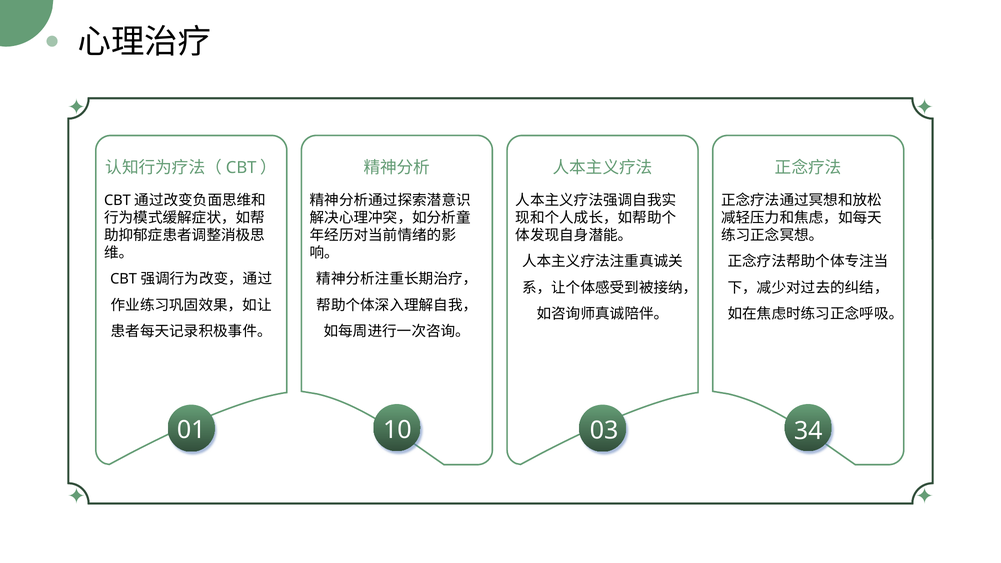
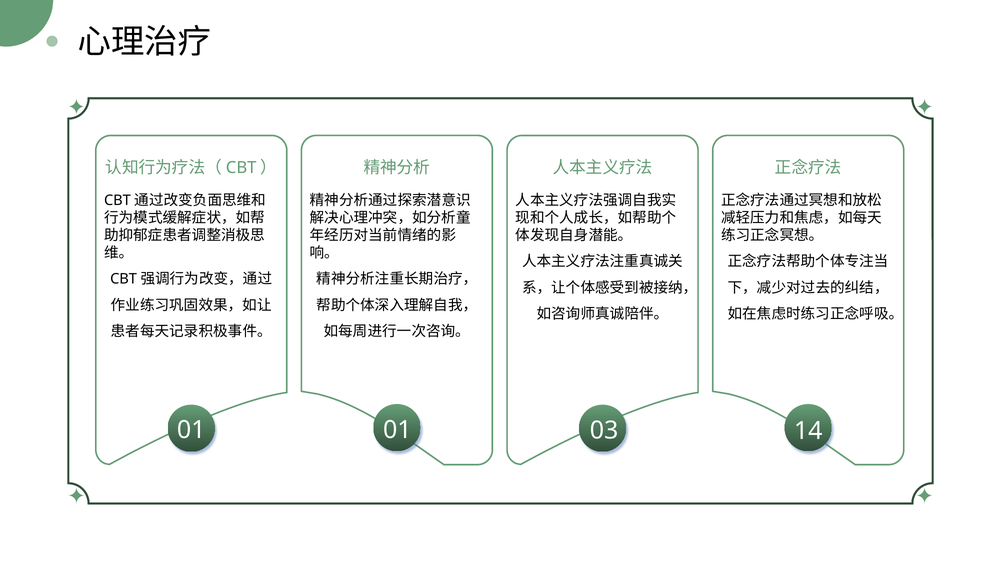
01 10: 10 -> 01 (397, 430)
34: 34 -> 14 (808, 431)
